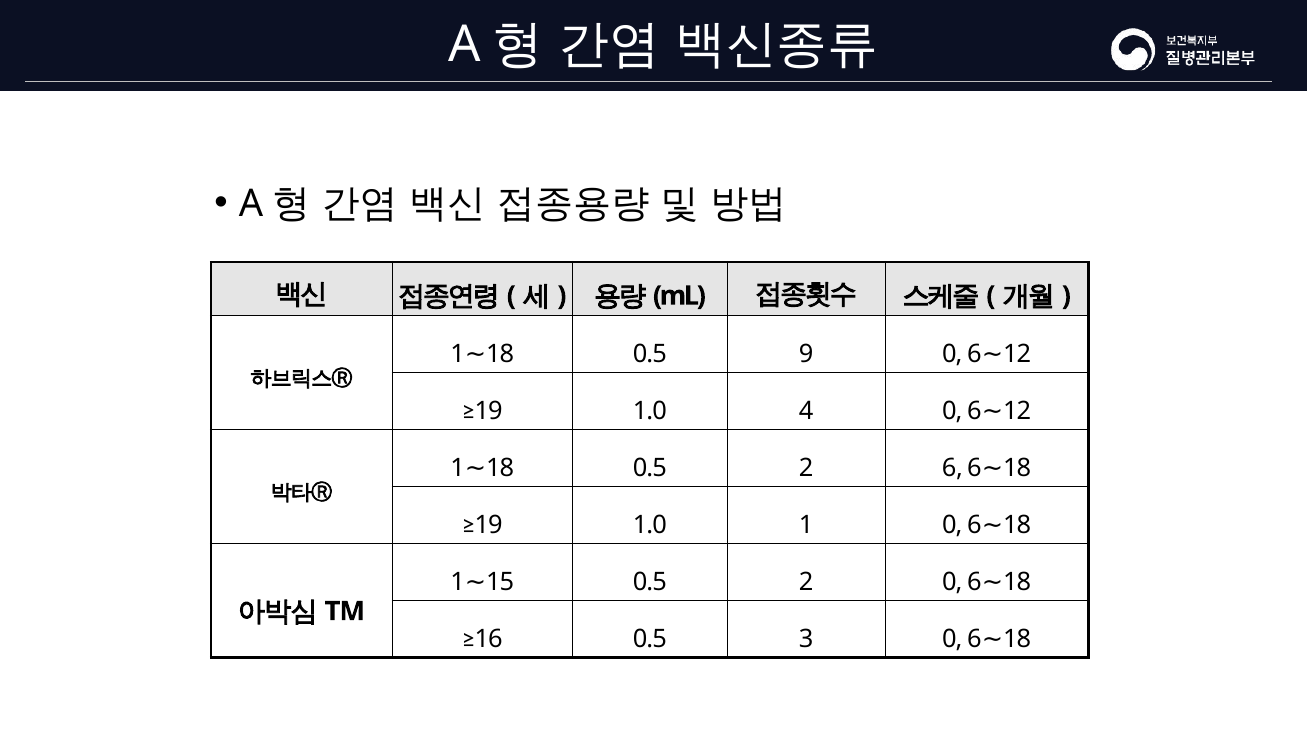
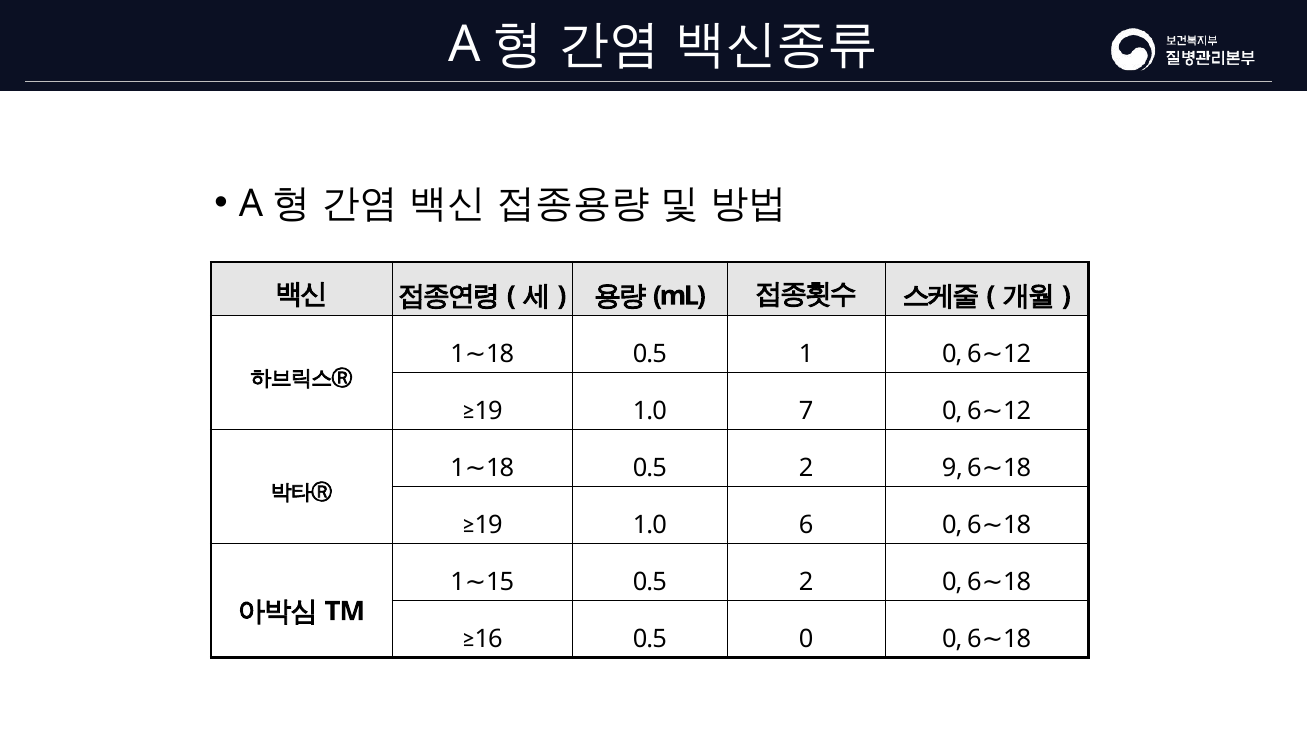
0.5 9: 9 -> 1 (806, 354)
4: 4 -> 7 (806, 411)
2 6: 6 -> 9 (952, 468)
1.0 1: 1 -> 6 (806, 525)
0.5 3: 3 -> 0 (806, 639)
